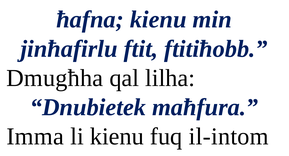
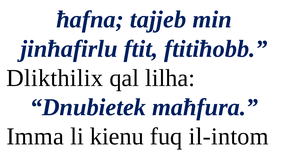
ħafna kienu: kienu -> tajjeb (158, 19)
Dmugħha: Dmugħha -> Dlikthilix (55, 78)
